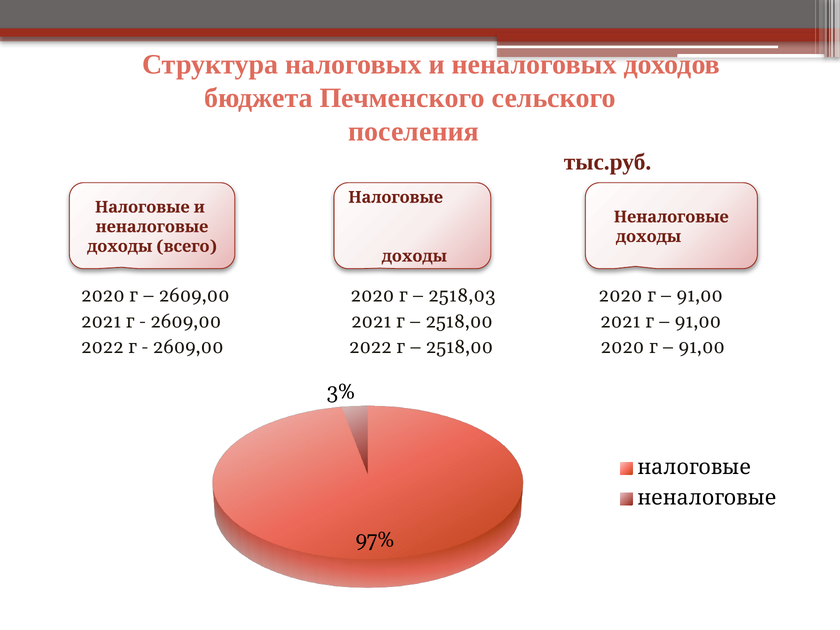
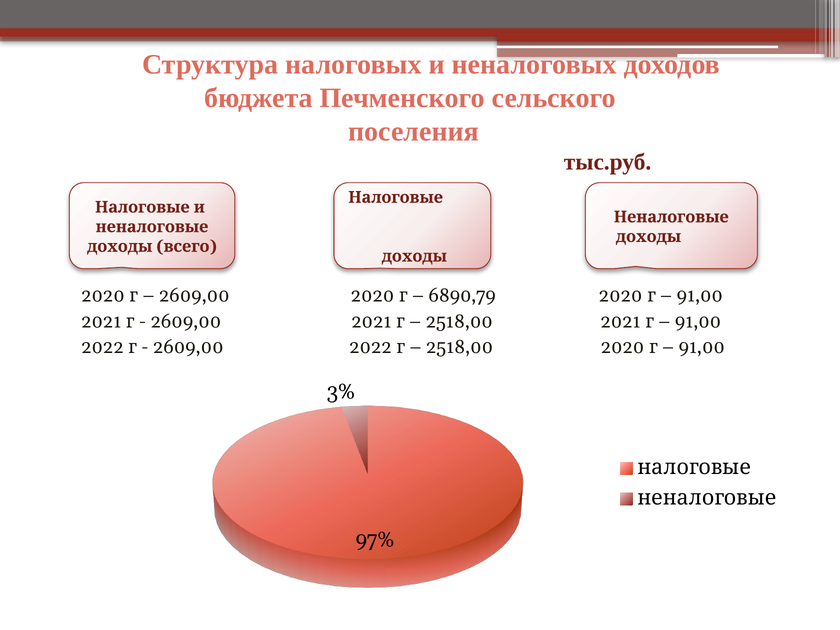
2518,03: 2518,03 -> 6890,79 (462, 296)
